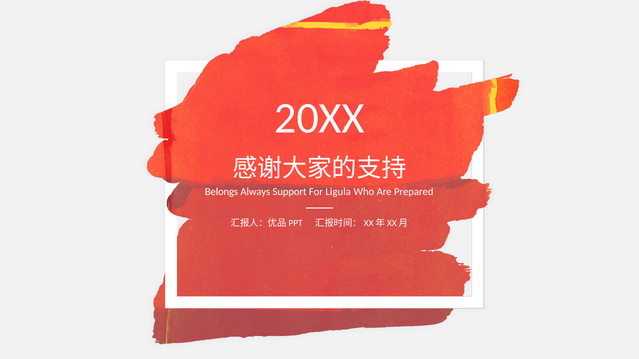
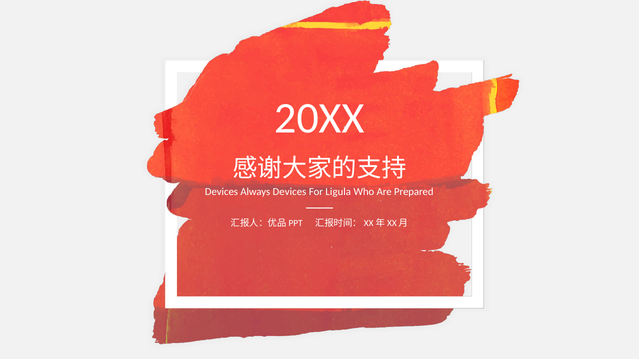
Belongs: Belongs -> Devices (221, 192)
Always Support: Support -> Devices (290, 192)
